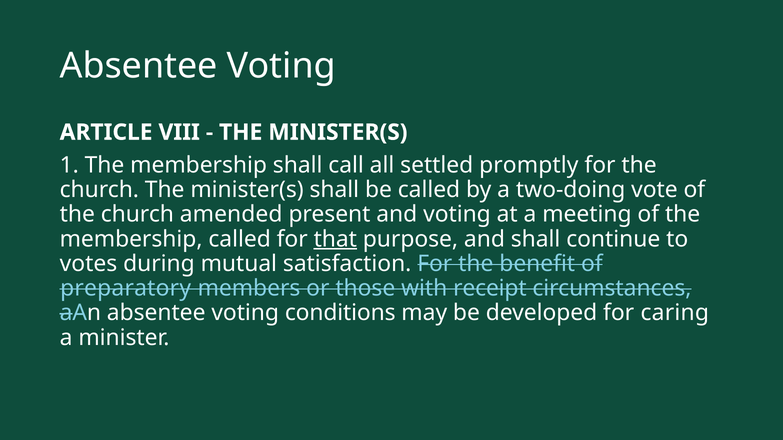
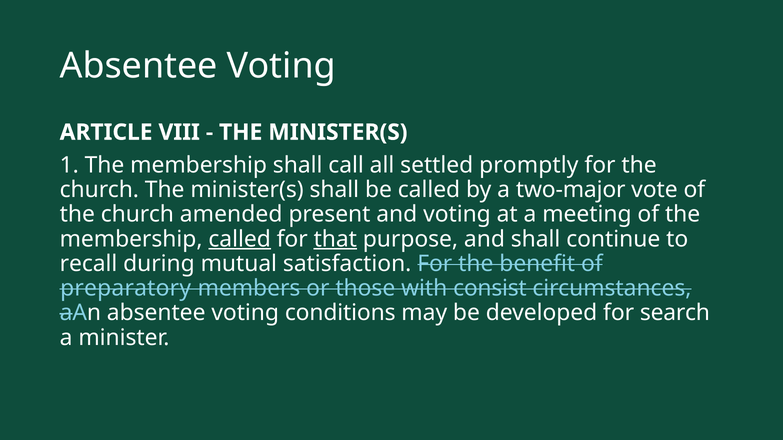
two-doing: two-doing -> two-major (571, 190)
called underline: none -> present (240, 239)
votes: votes -> recall (89, 264)
receipt: receipt -> consist (490, 289)
caring: caring -> search (675, 313)
